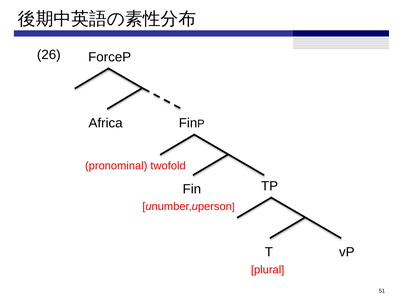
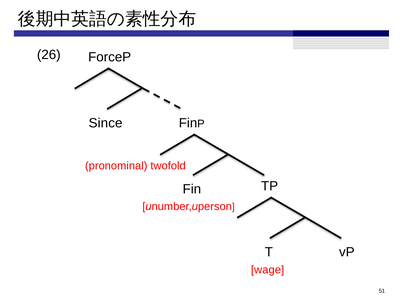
Africa: Africa -> Since (106, 123)
plural: plural -> wage (268, 270)
